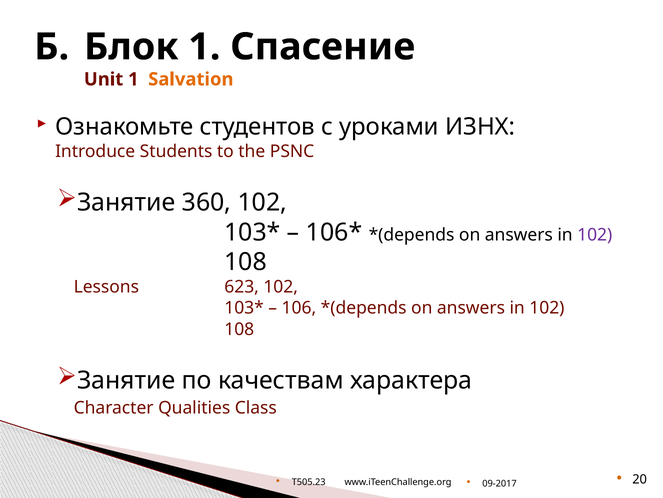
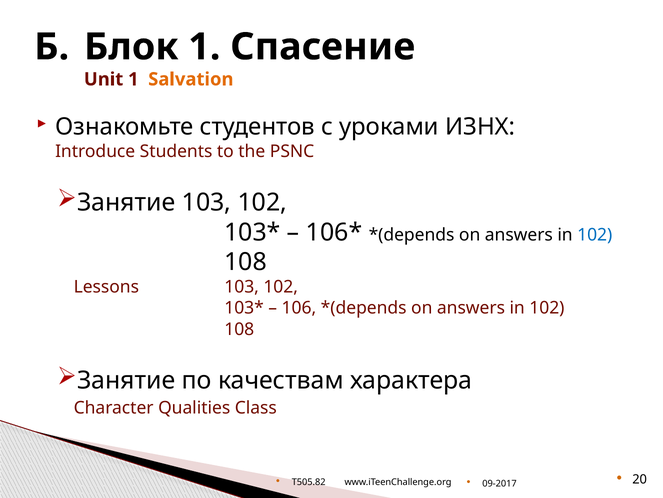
Занятие 360: 360 -> 103 (206, 202)
102 colour: purple -> blue (595, 234)
Lessons 623: 623 -> 103 (242, 287)
T505.23: T505.23 -> T505.82 (309, 481)
